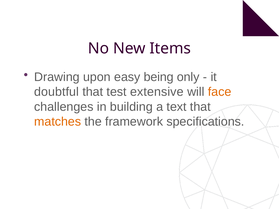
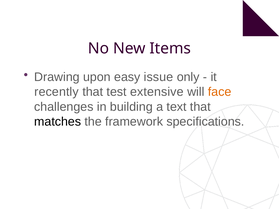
being: being -> issue (158, 77)
doubtful: doubtful -> recently (57, 92)
matches colour: orange -> black (58, 122)
